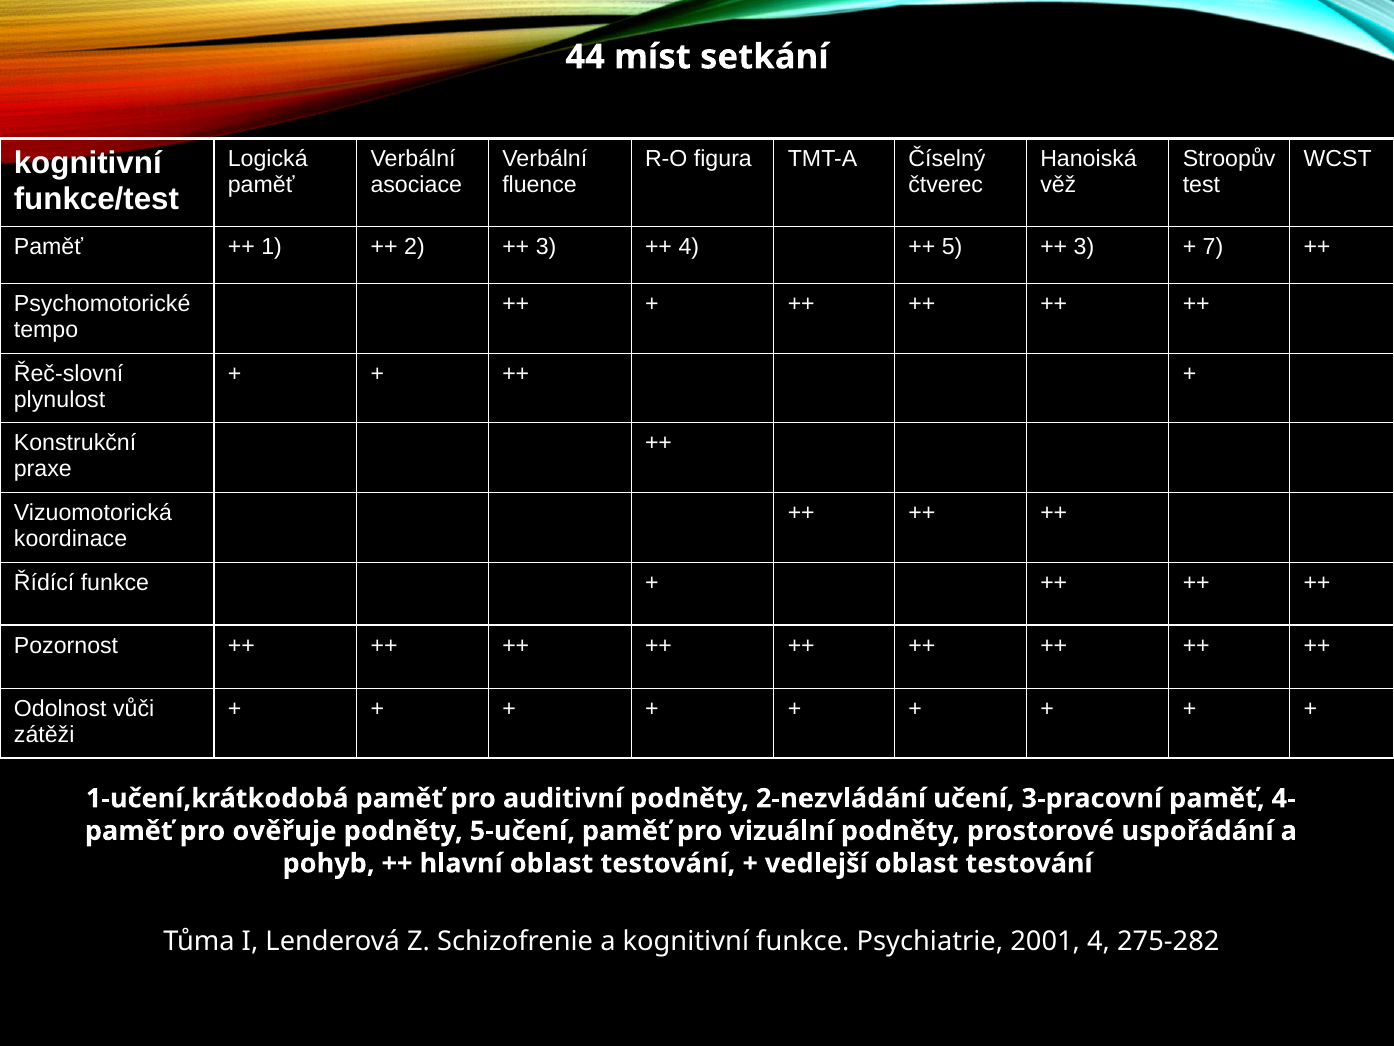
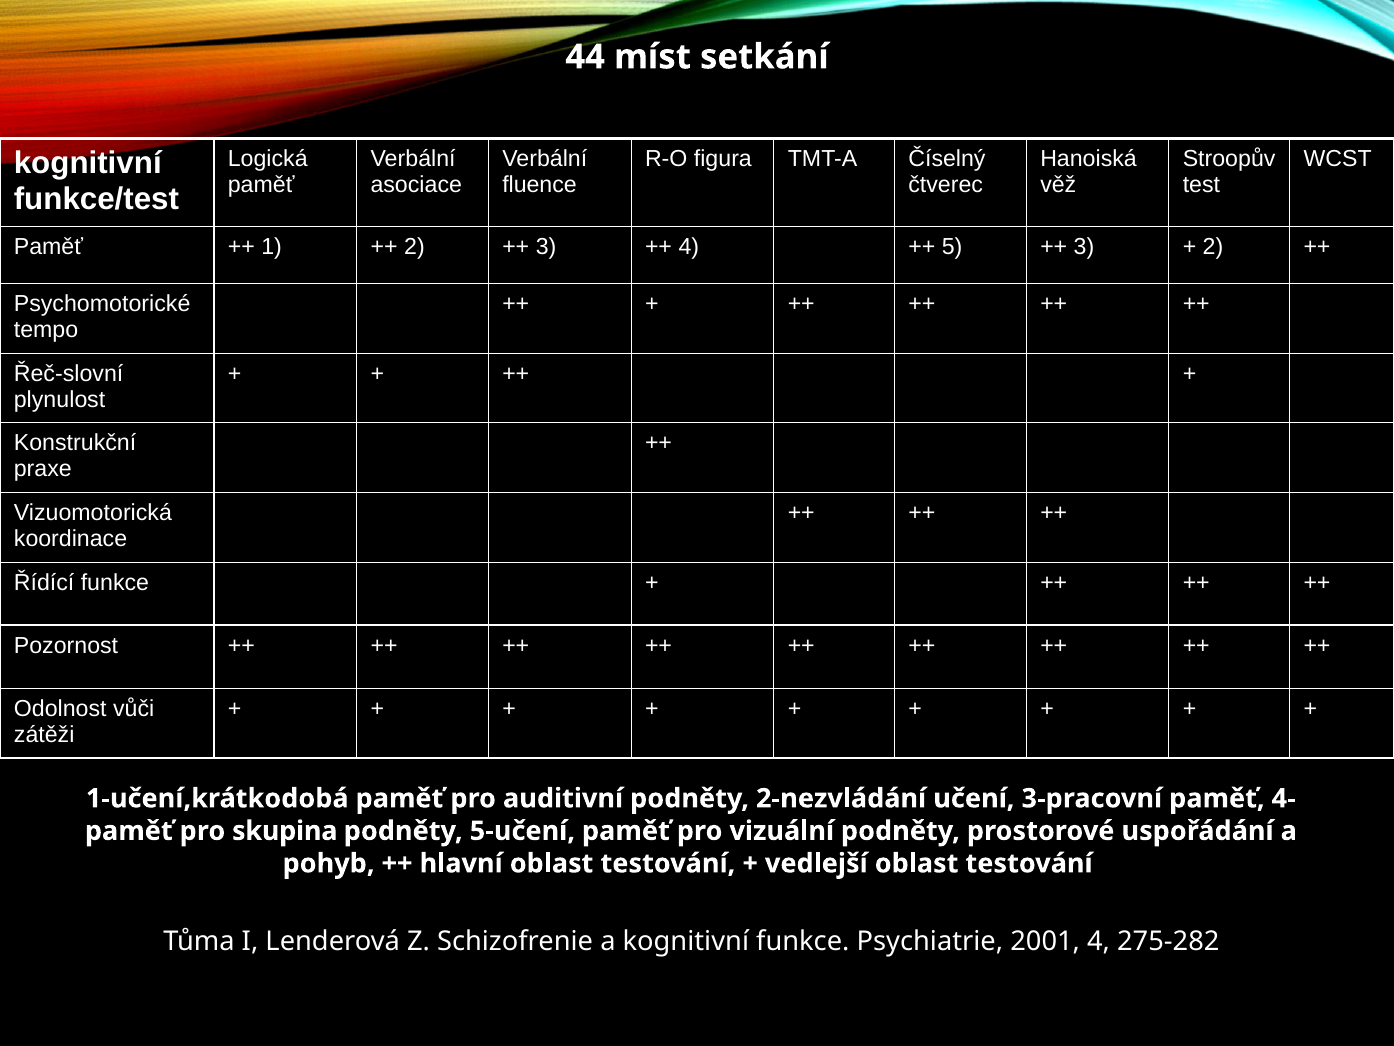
7: 7 -> 2 (1213, 247)
ověřuje: ověřuje -> skupina (285, 831)
